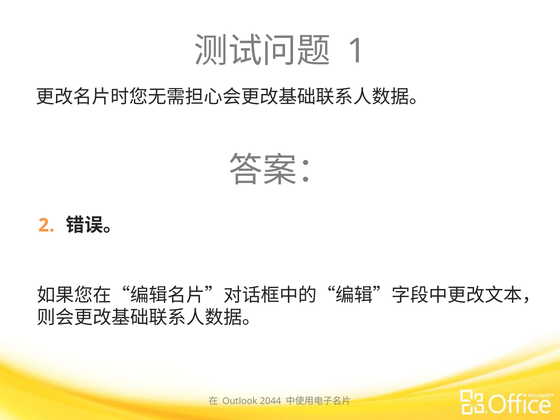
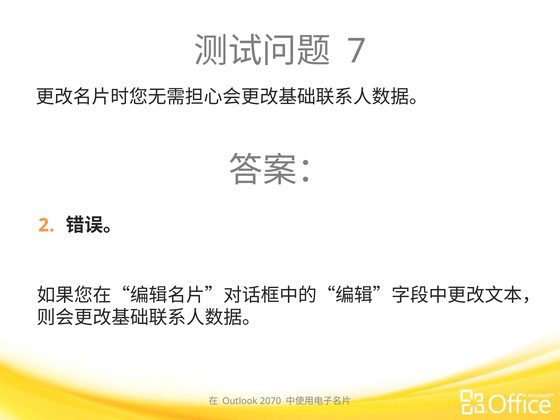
1: 1 -> 7 (356, 51)
2044: 2044 -> 2070 (270, 401)
